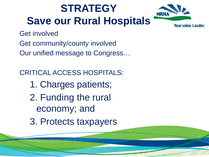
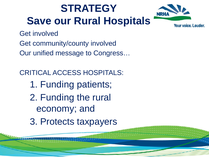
1 Charges: Charges -> Funding (57, 84)
